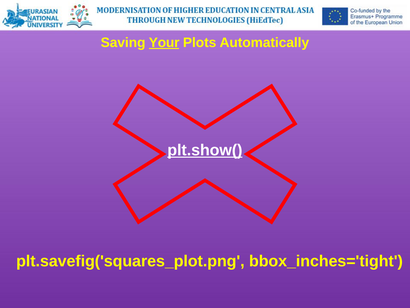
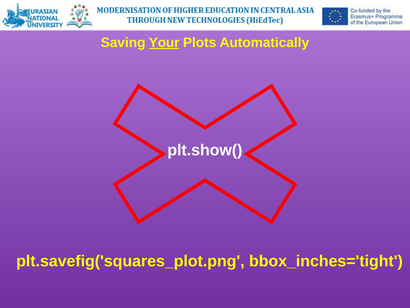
plt.show( underline: present -> none (205, 150)
